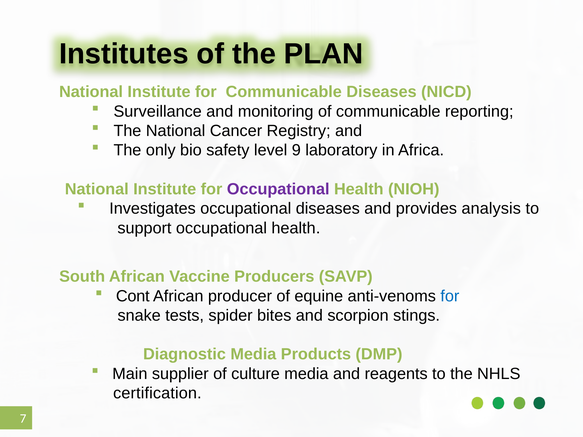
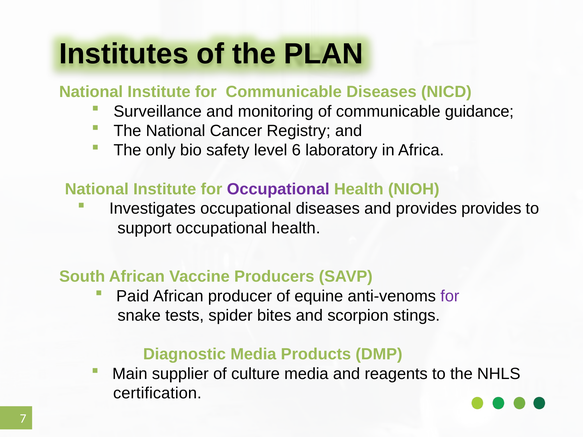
reporting: reporting -> guidance (479, 111)
9: 9 -> 6 (296, 150)
provides analysis: analysis -> provides (491, 209)
Cont: Cont -> Paid (133, 296)
for colour: blue -> purple (450, 296)
